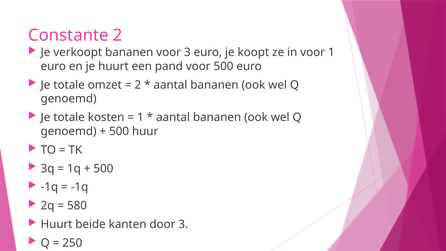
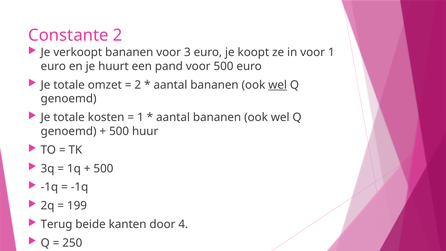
wel underline: none -> present (278, 85)
580: 580 -> 199 (77, 206)
Huurt: Huurt -> Terug (57, 224)
door 3: 3 -> 4 (183, 224)
